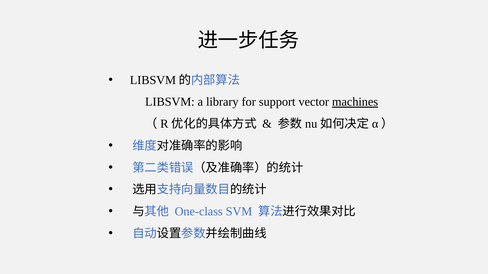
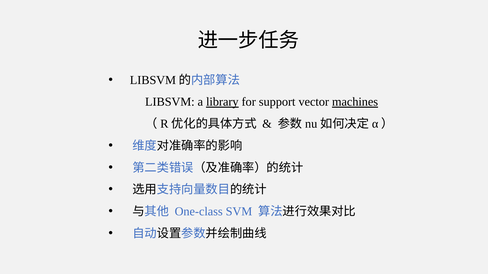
library underline: none -> present (222, 102)
